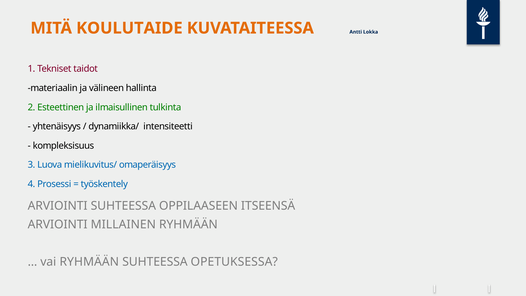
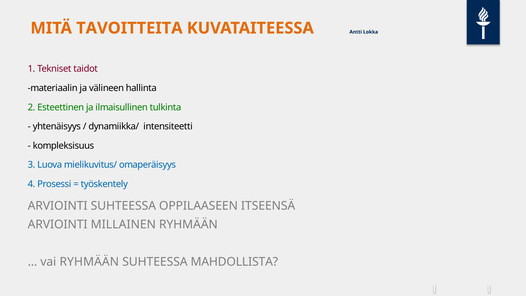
KOULUTAIDE: KOULUTAIDE -> TAVOITTEITA (129, 28)
OPETUKSESSA: OPETUKSESSA -> MAHDOLLISTA (234, 262)
